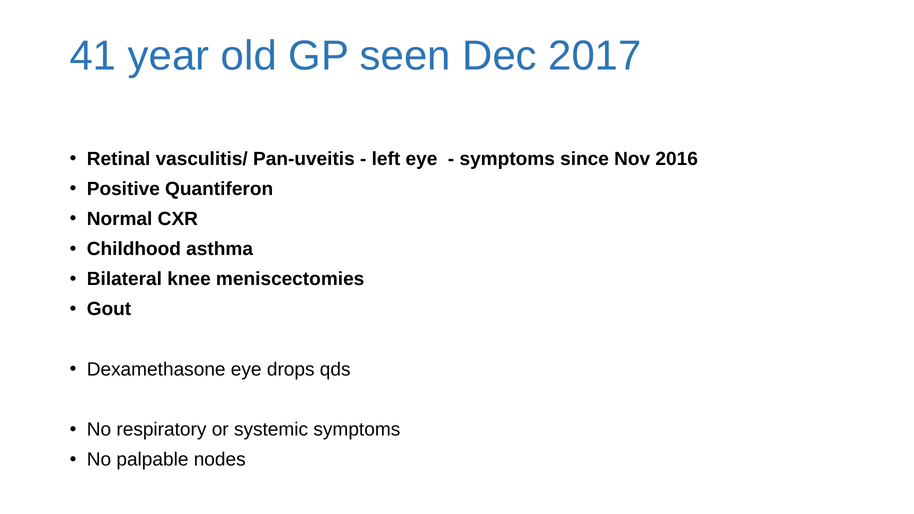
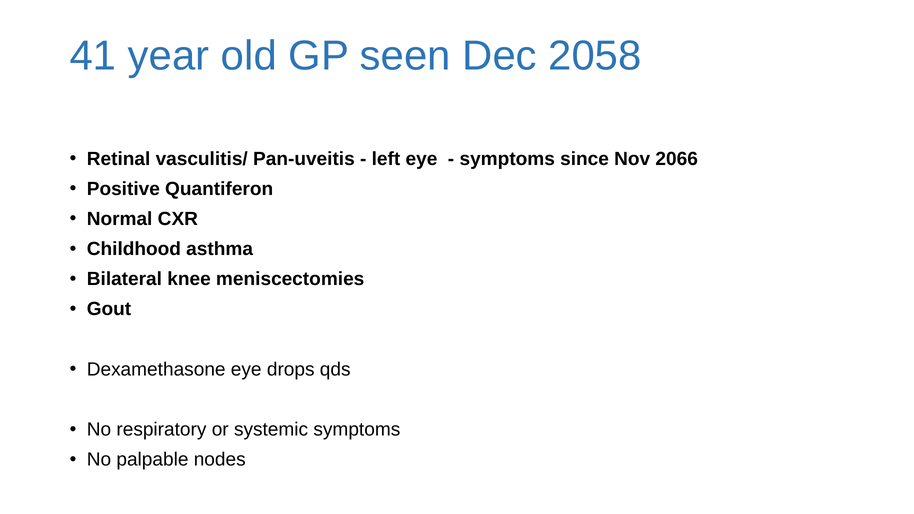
2017: 2017 -> 2058 (595, 56)
2016: 2016 -> 2066 (677, 159)
